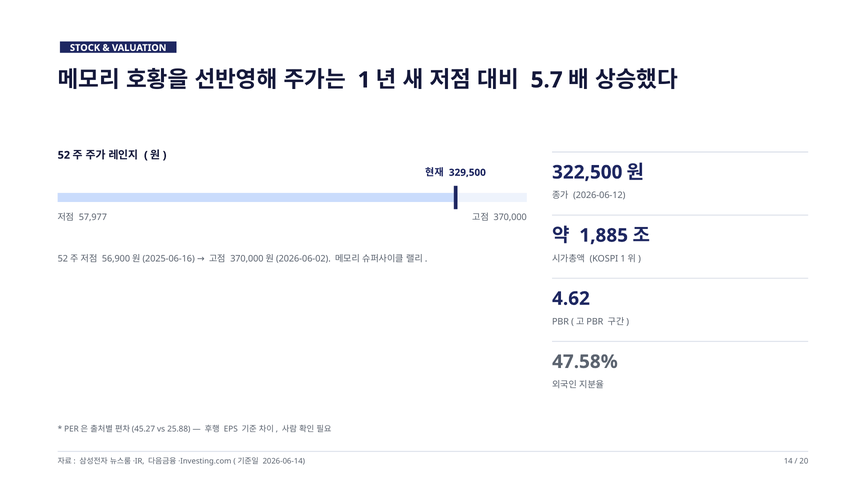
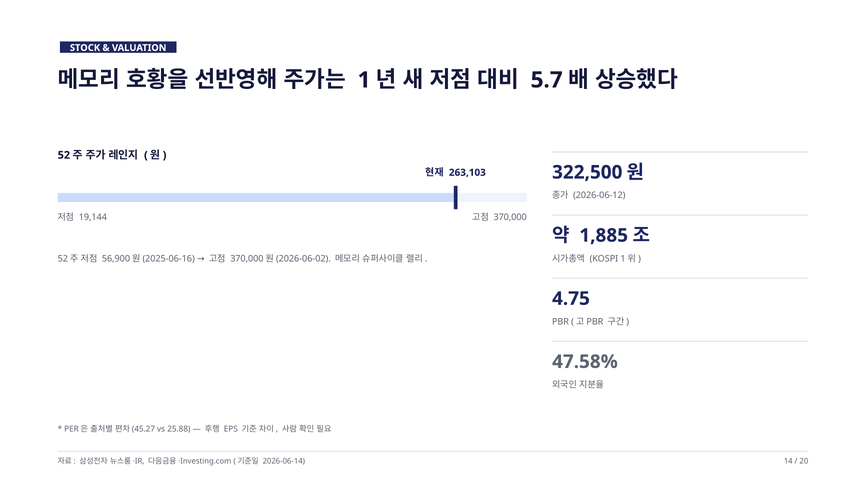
329,500: 329,500 -> 263,103 (467, 173)
57,977: 57,977 -> 19,144 (93, 217)
4.62: 4.62 -> 4.75 (571, 299)
